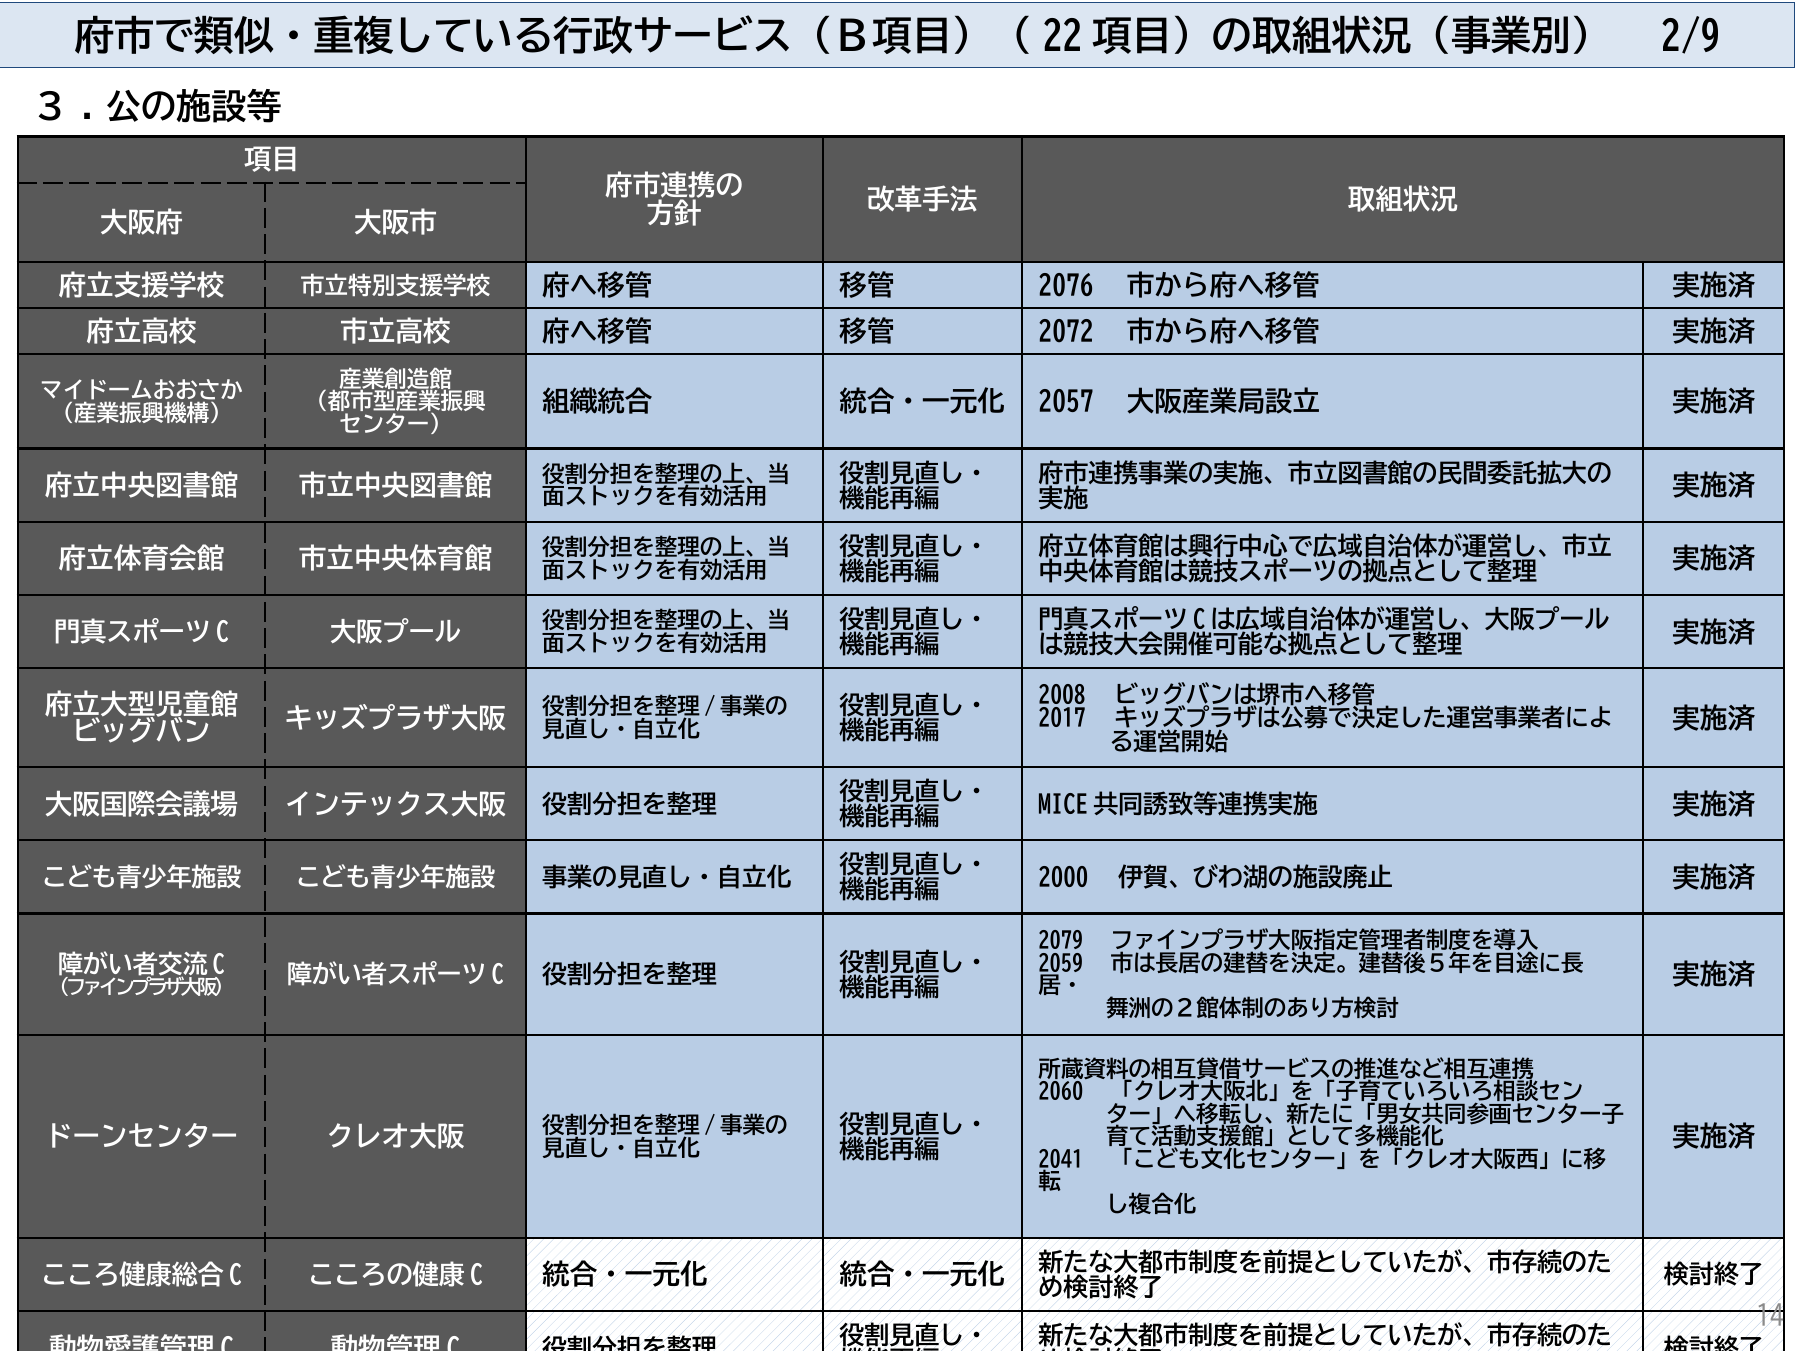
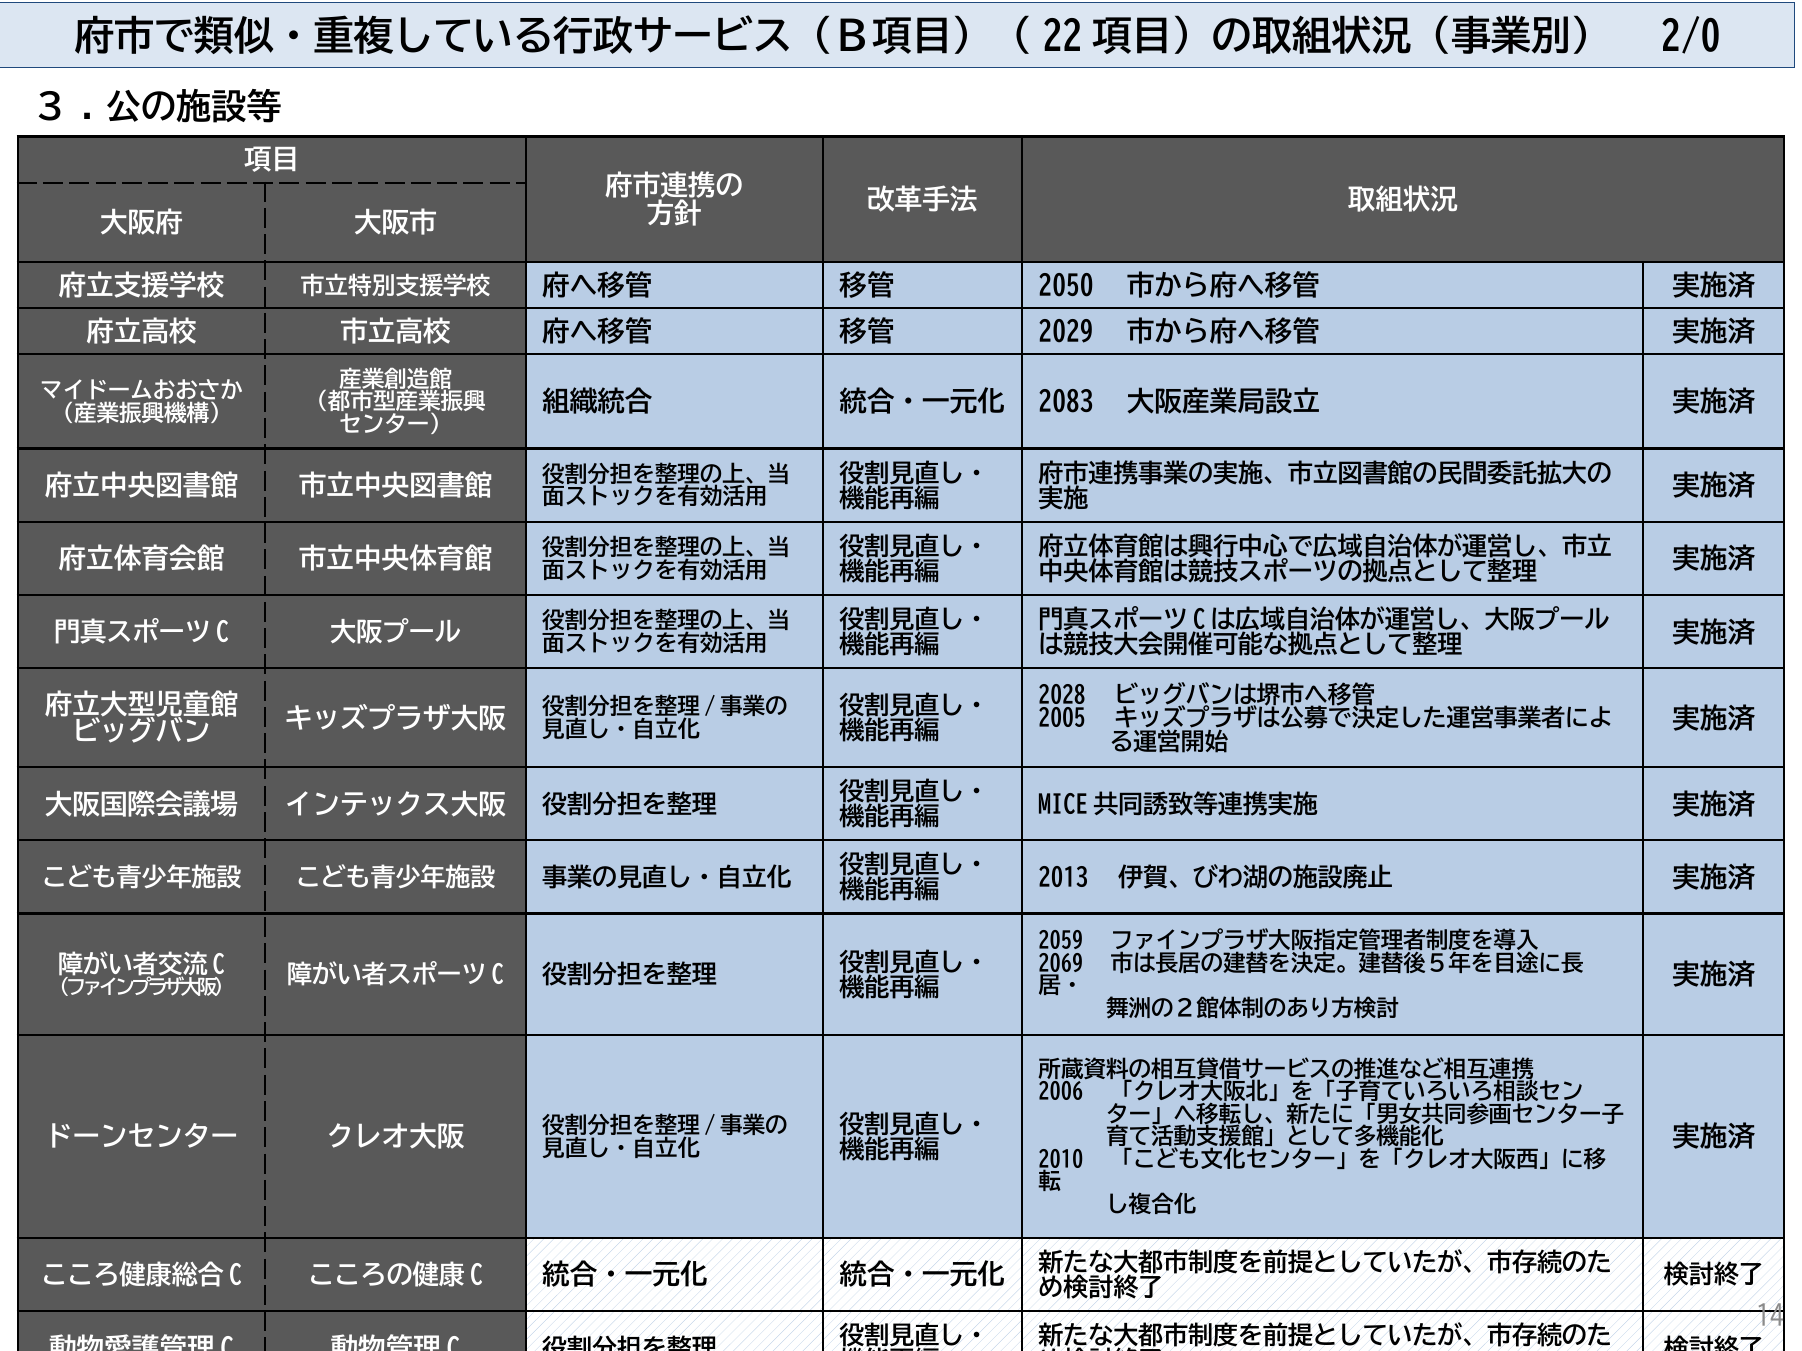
2/9: 2/9 -> 2/0 (1691, 38)
2076: 2076 -> 2050 (1066, 286)
2072: 2072 -> 2029 (1066, 333)
2057: 2057 -> 2083 (1066, 403)
2008: 2008 -> 2028 (1062, 696)
2017: 2017 -> 2005 (1062, 719)
2000: 2000 -> 2013 (1063, 878)
2079: 2079 -> 2059 (1061, 942)
2059: 2059 -> 2069 (1061, 964)
2060: 2060 -> 2006 (1061, 1093)
2041: 2041 -> 2010 (1061, 1160)
